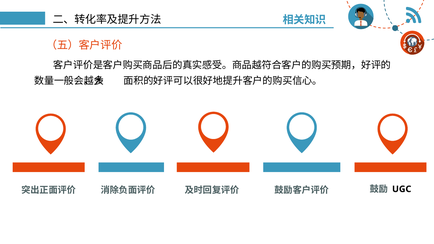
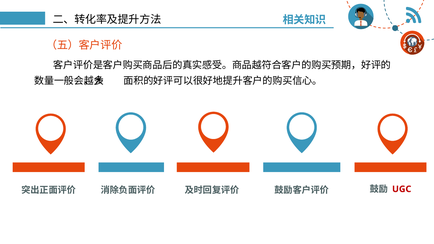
UGC colour: black -> red (402, 189)
